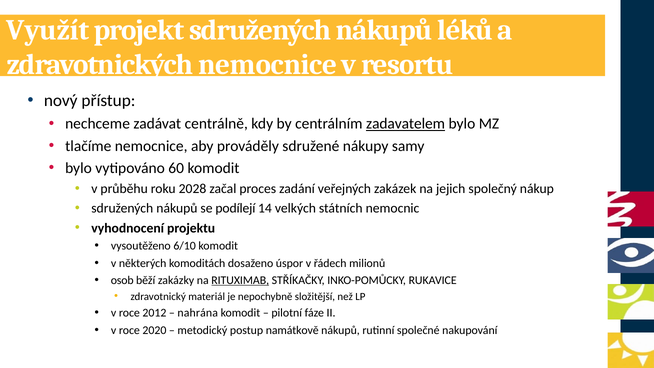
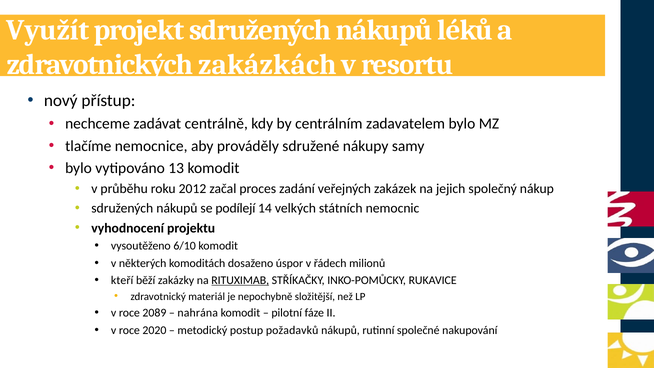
zdravotnických nemocnice: nemocnice -> zakázkách (267, 65)
zadavatelem underline: present -> none (406, 124)
60: 60 -> 13 (176, 168)
2028: 2028 -> 2012 (193, 189)
osob: osob -> kteří (122, 280)
2012: 2012 -> 2089 (154, 313)
namátkově: namátkově -> požadavků (292, 330)
